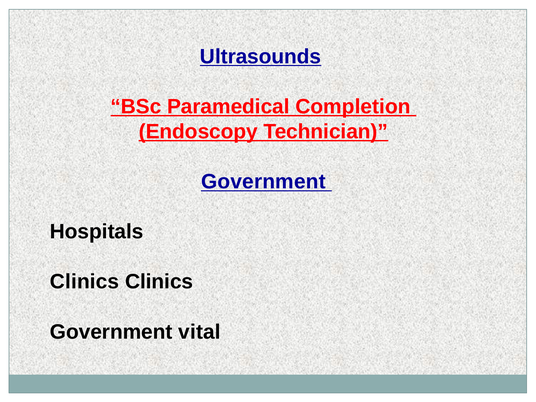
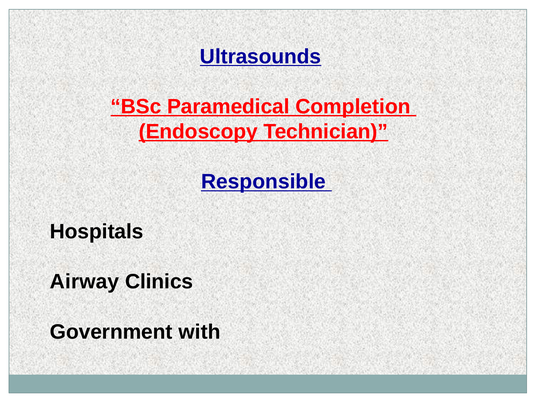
Government: Government -> Responsible (263, 182)
Clinics: Clinics -> Airway (85, 282)
vital: vital -> with (199, 332)
